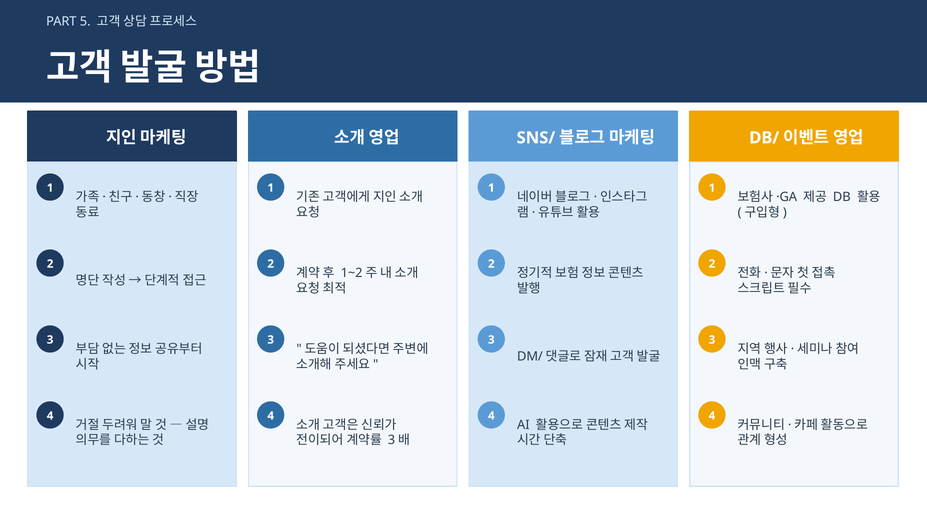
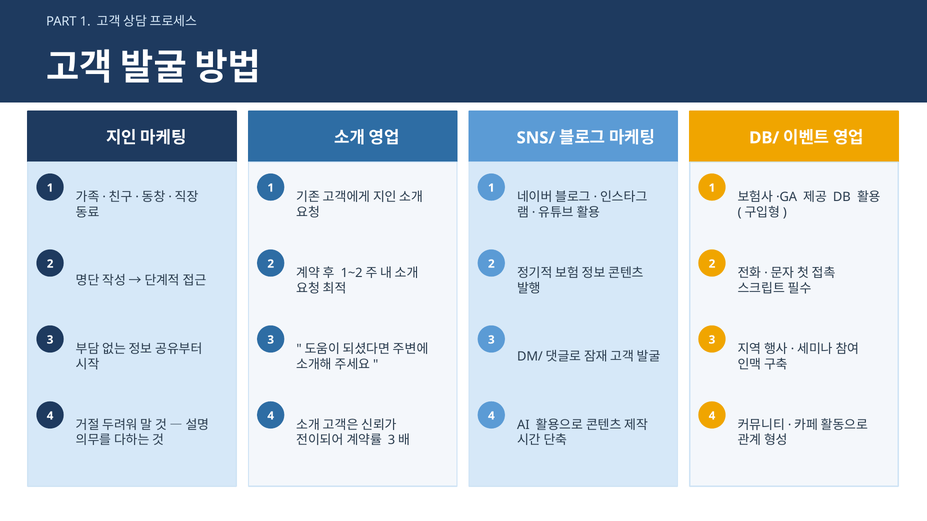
PART 5: 5 -> 1 (85, 22)
